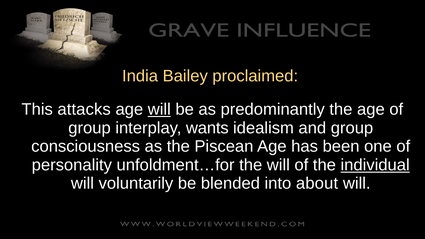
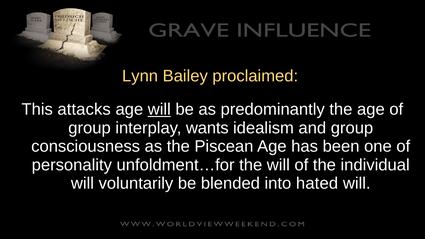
India: India -> Lynn (140, 76)
individual underline: present -> none (375, 165)
about: about -> hated (317, 184)
